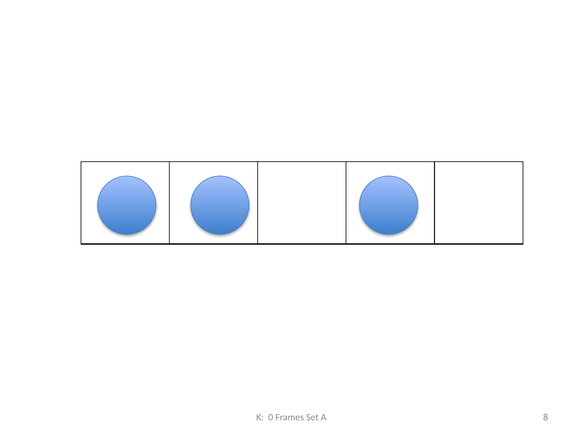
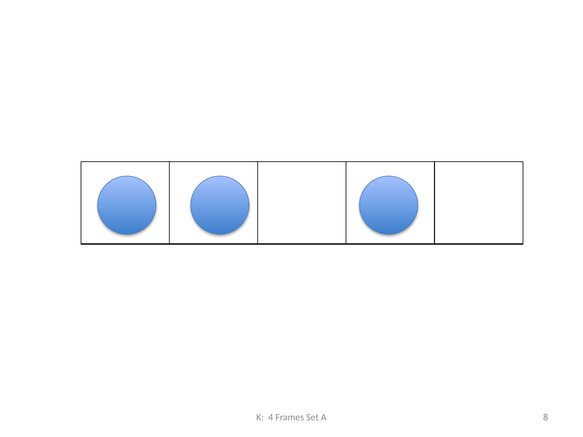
0: 0 -> 4 (271, 417)
